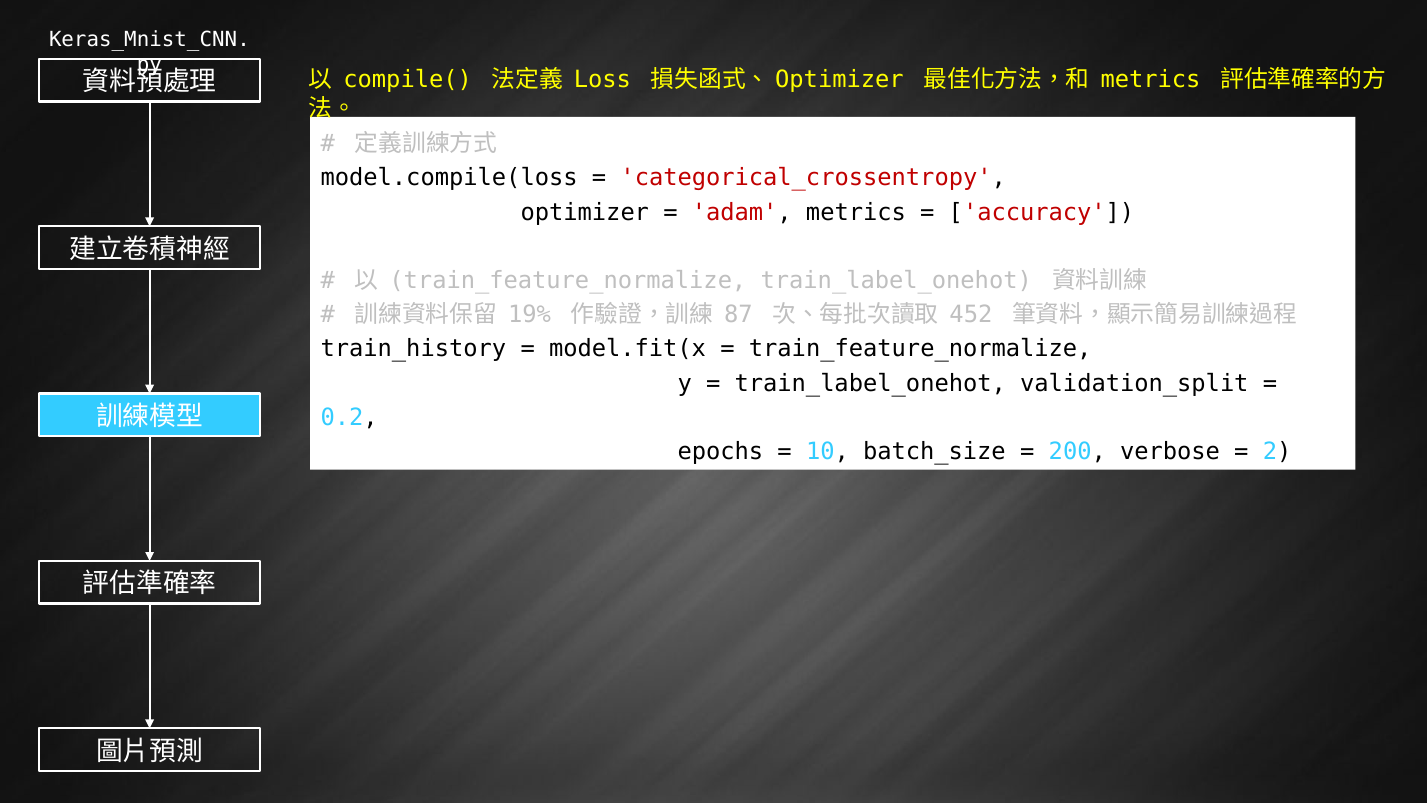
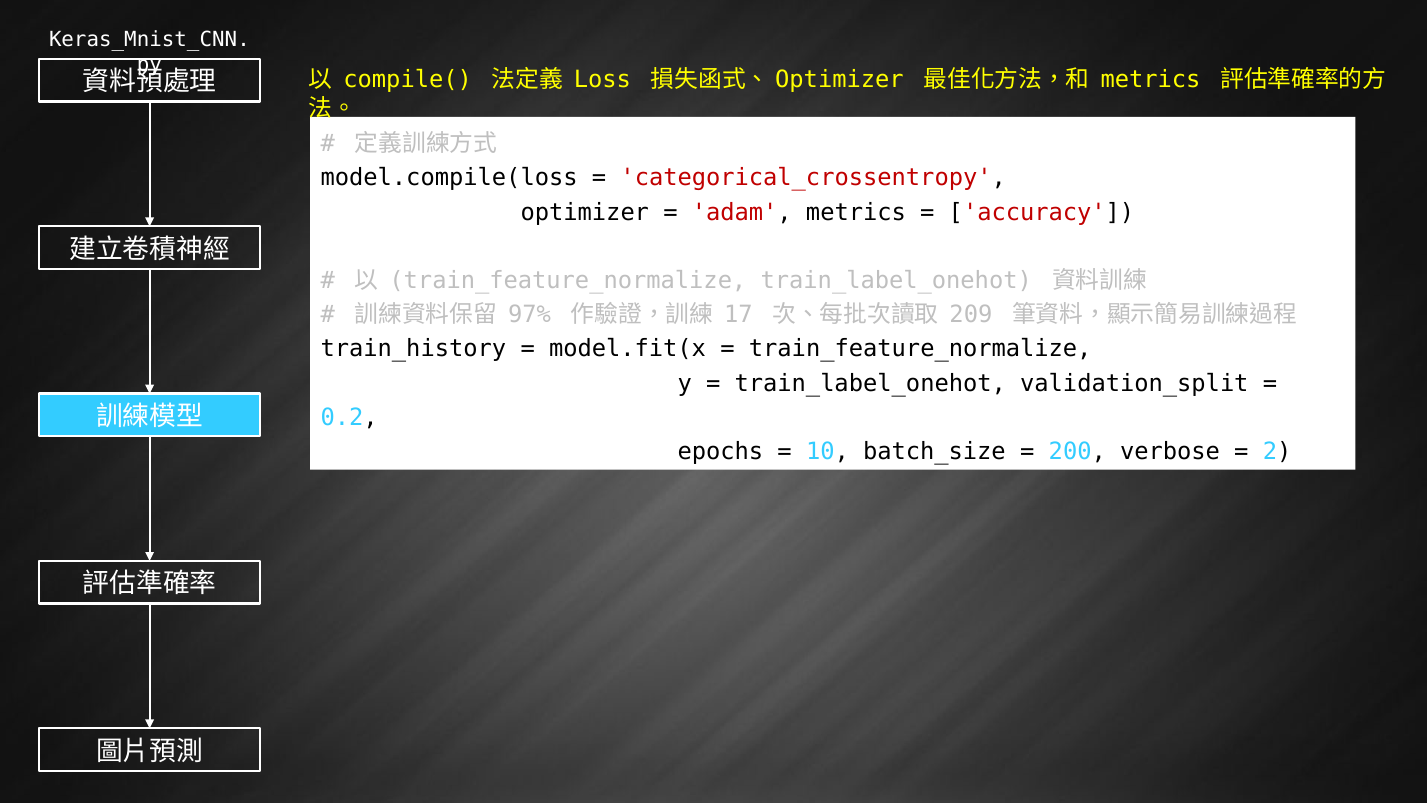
19%: 19% -> 97% (529, 315)
87: 87 -> 17 (738, 315)
452: 452 -> 209 (971, 315)
